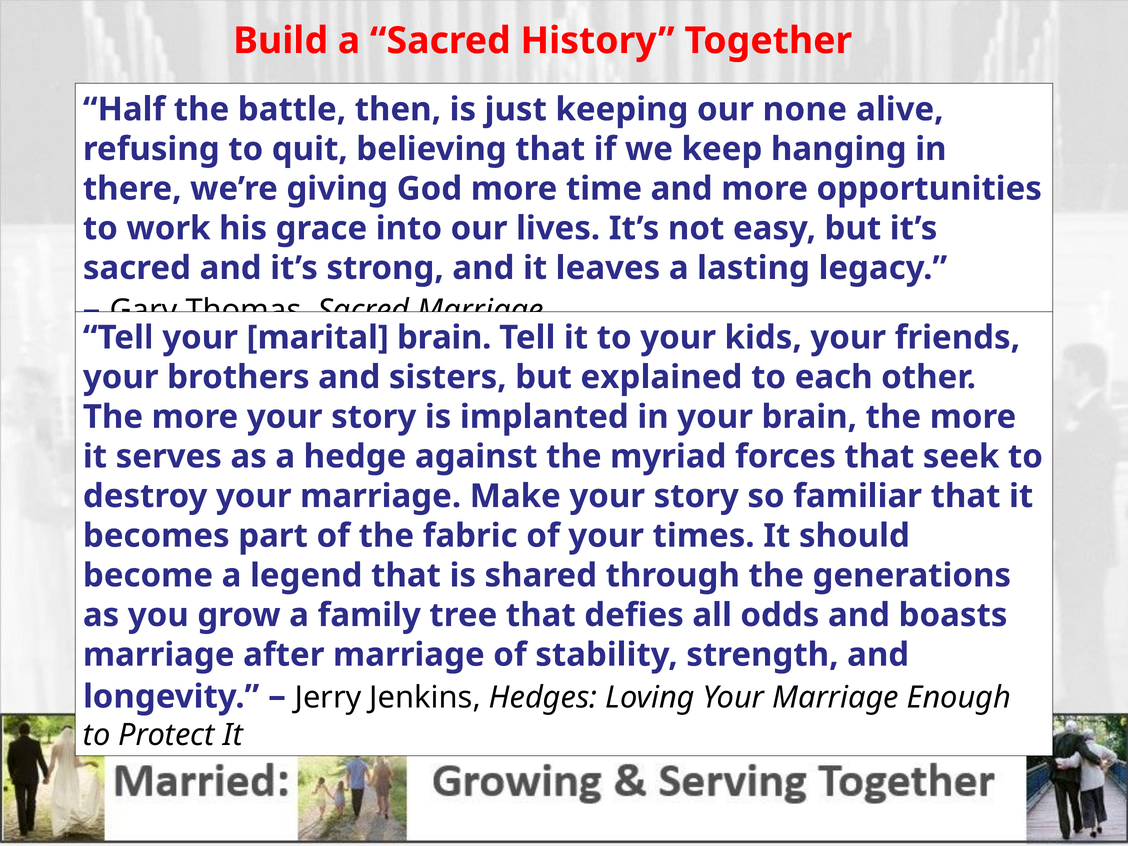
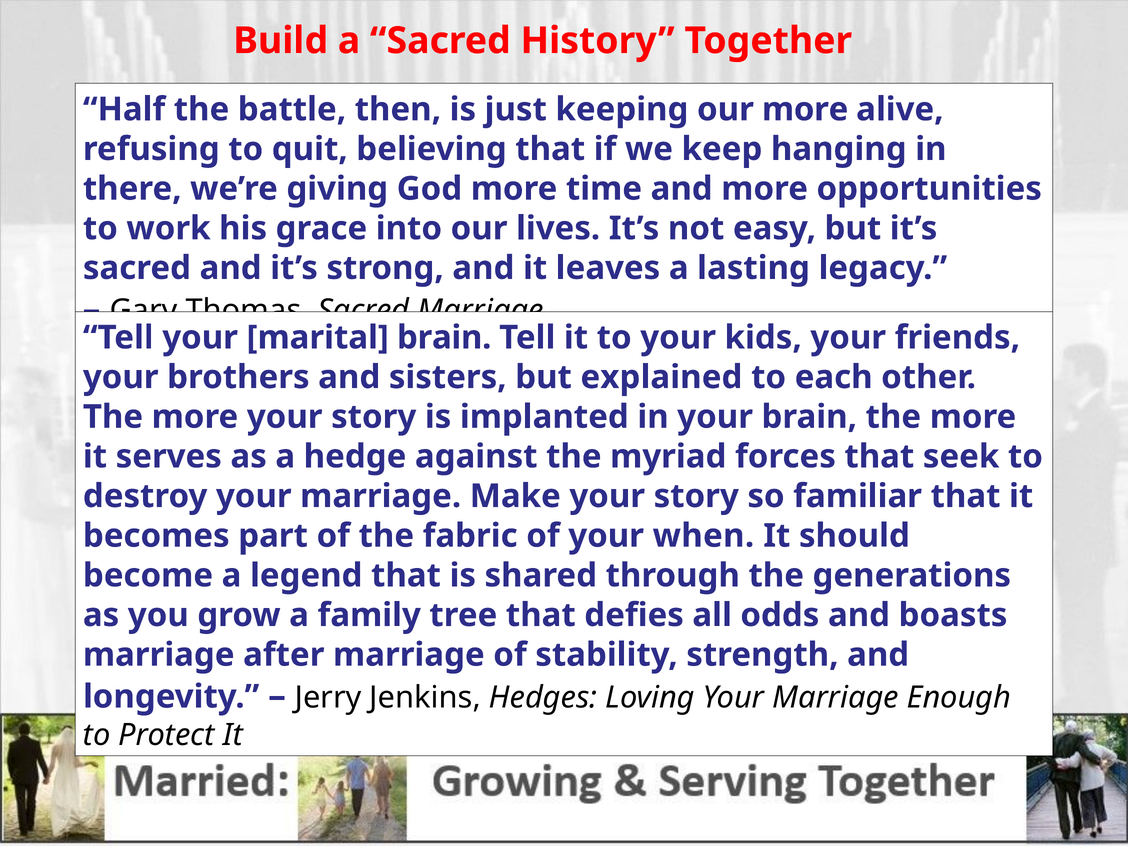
our none: none -> more (805, 109)
times: times -> when (703, 536)
